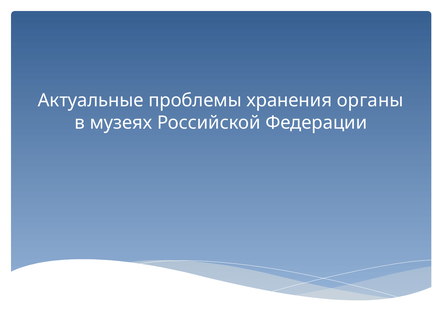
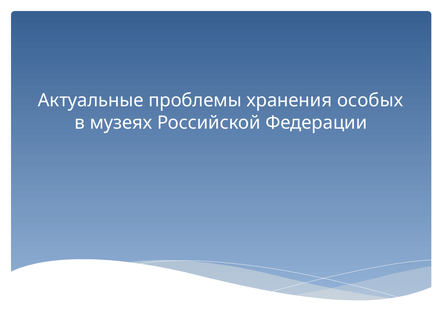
органы: органы -> особых (370, 100)
